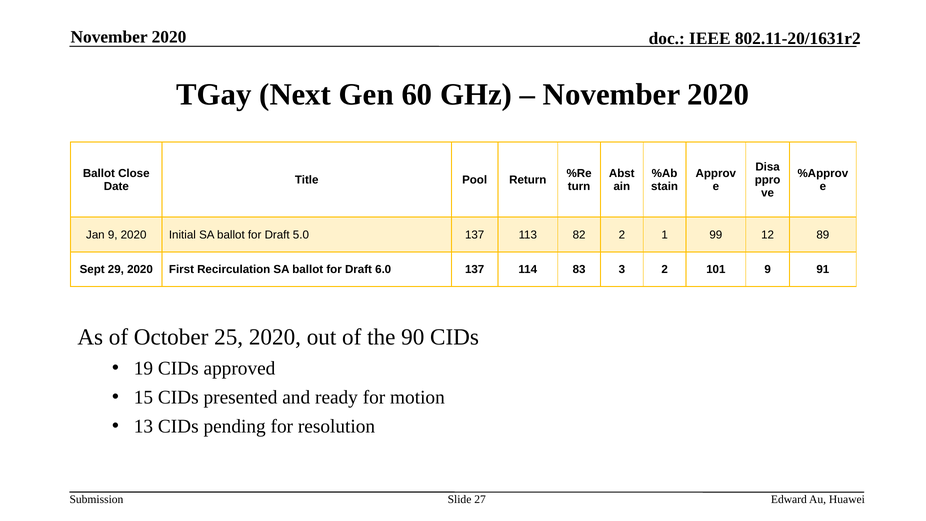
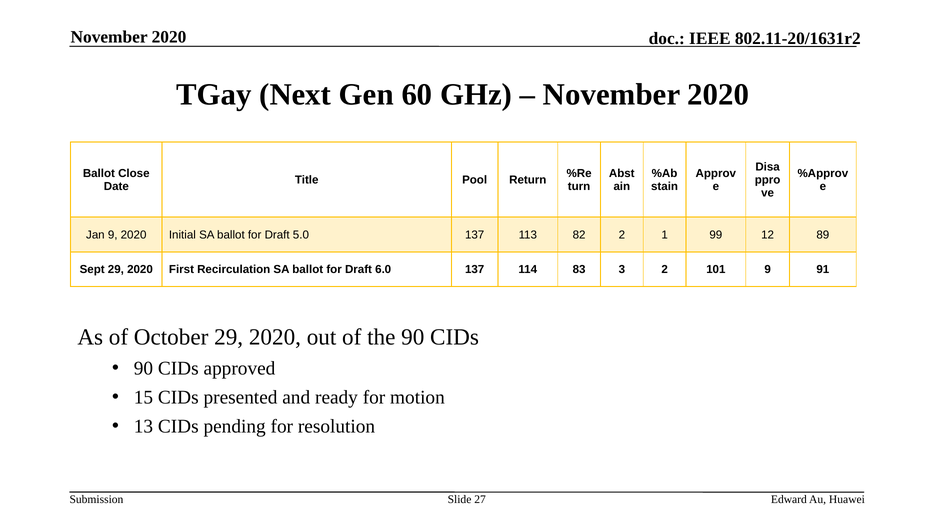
October 25: 25 -> 29 (229, 337)
19: 19 -> 90 (143, 368)
